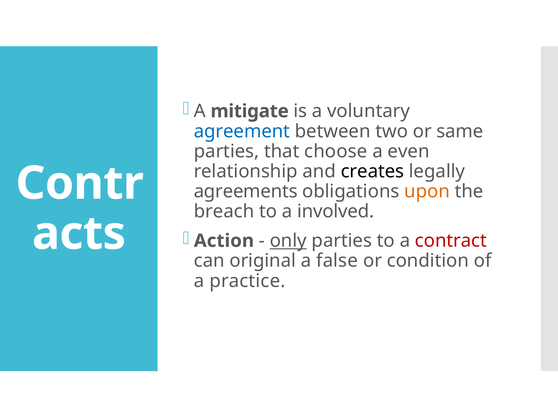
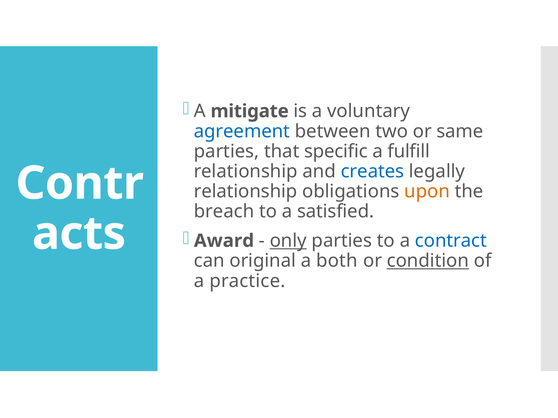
choose: choose -> specific (336, 151)
even: even -> fulfill (409, 151)
creates colour: black -> blue (372, 172)
agreements: agreements -> relationship (246, 192)
involved: involved -> satisfied (336, 212)
Action: Action -> Award (224, 241)
contract colour: red -> blue (451, 241)
false: false -> both (337, 261)
condition underline: none -> present (428, 261)
